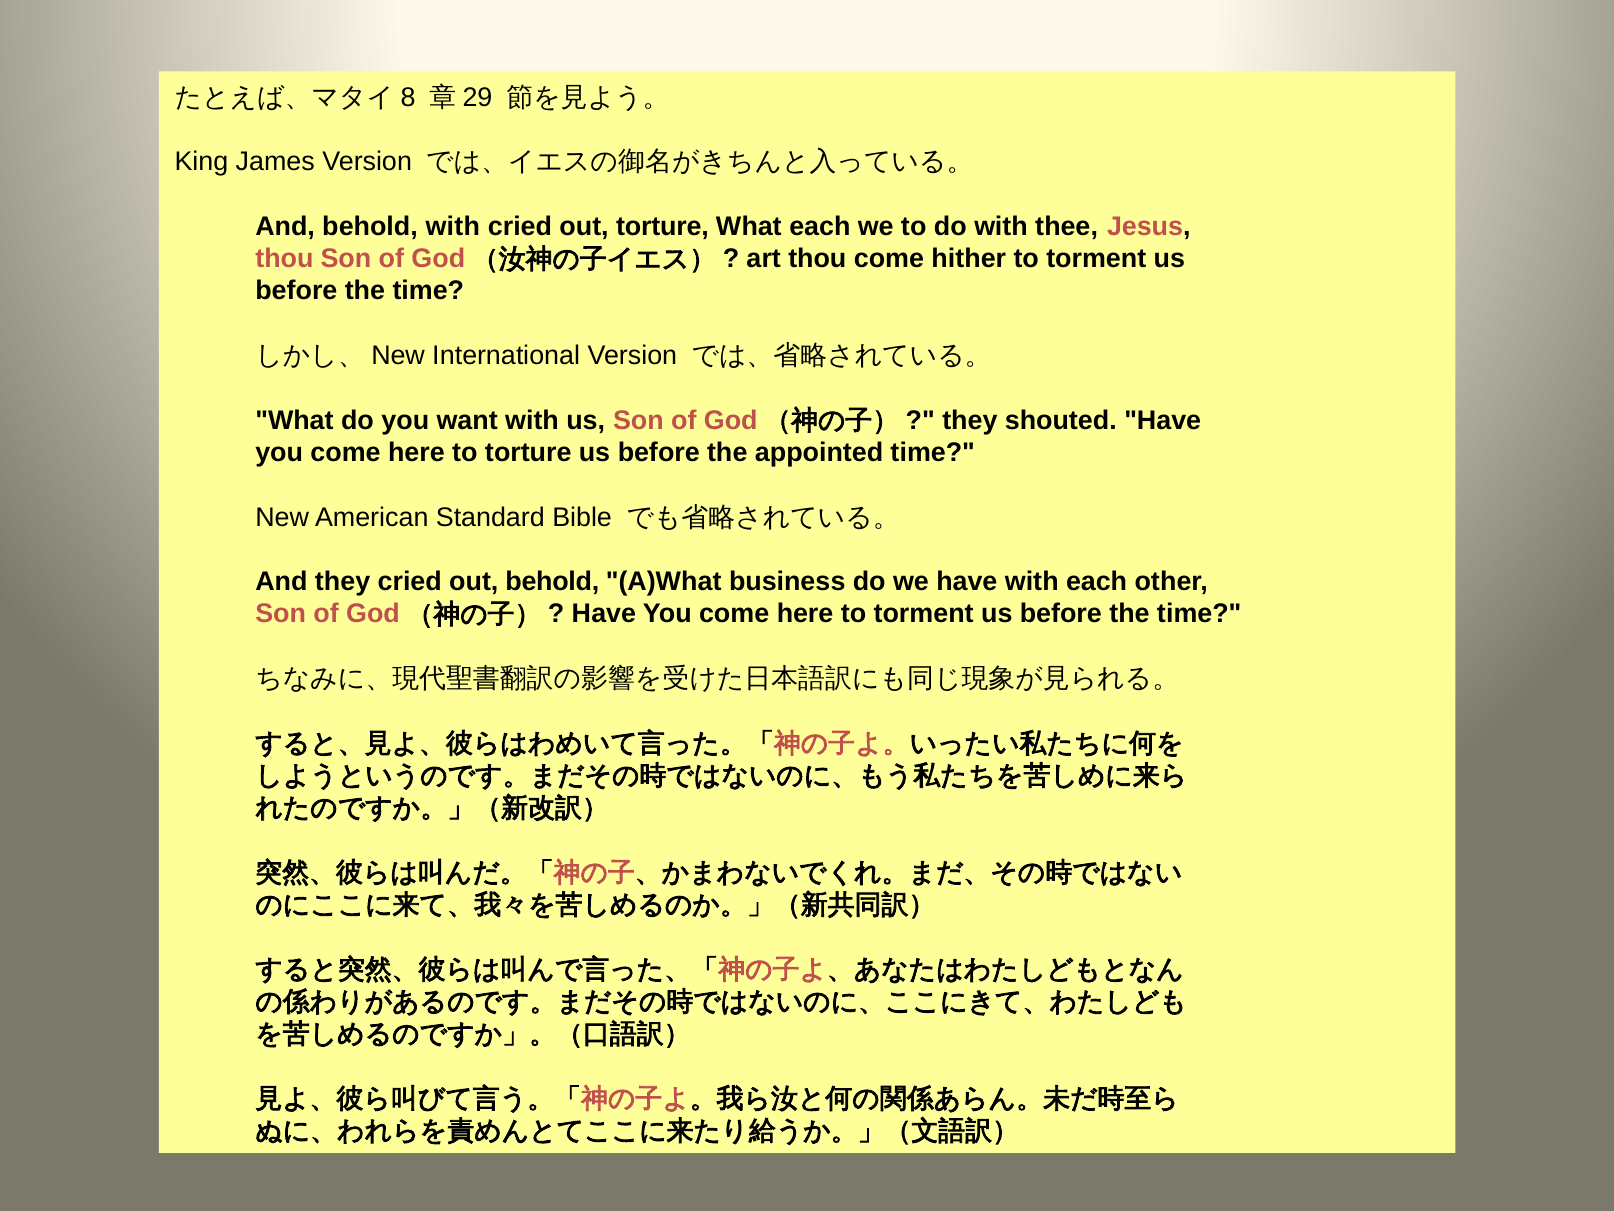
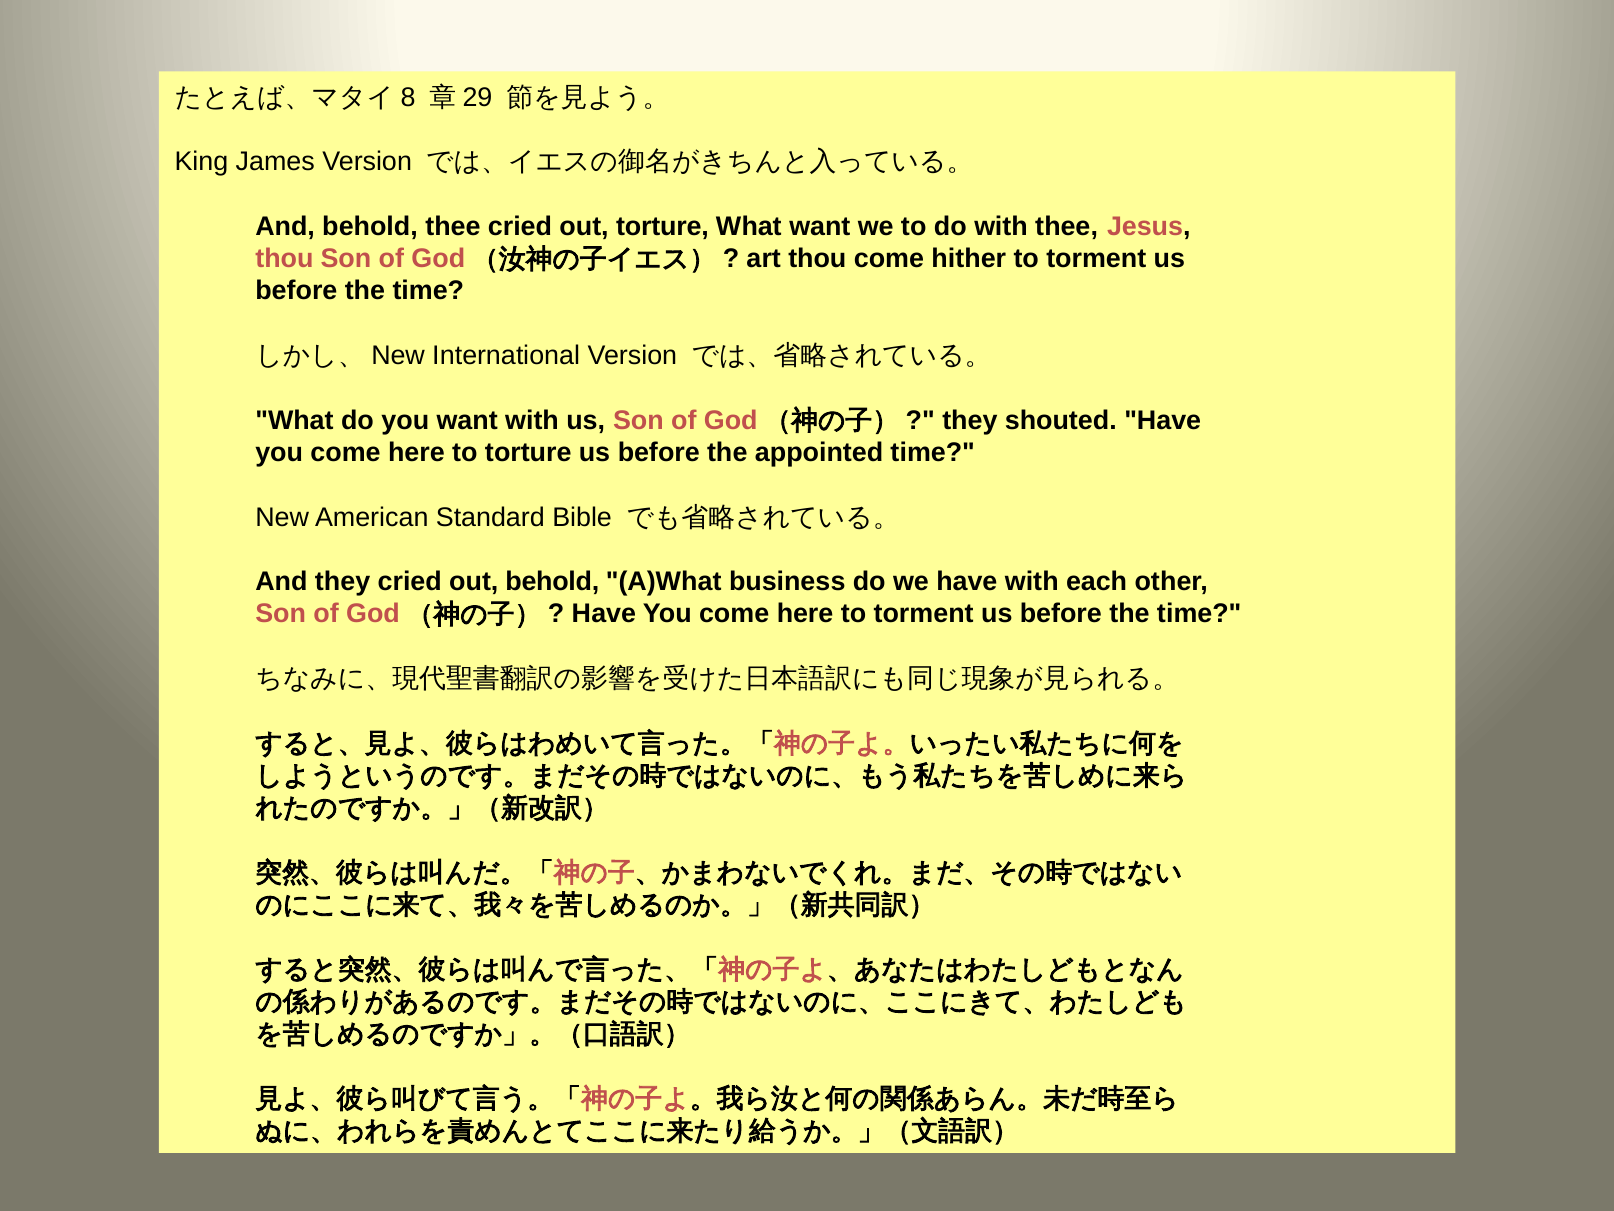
behold with: with -> thee (453, 226)
What each: each -> want (820, 226)
